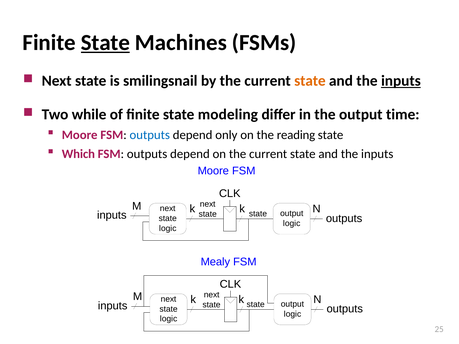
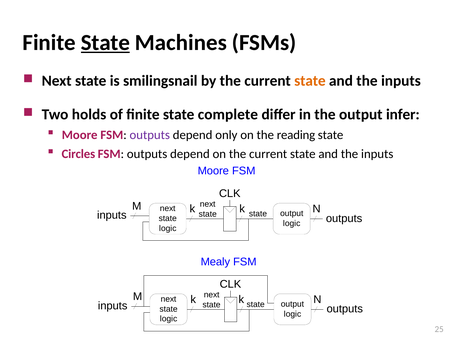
inputs underline: present -> none (401, 81)
while: while -> holds (89, 115)
modeling: modeling -> complete (228, 115)
time: time -> infer (403, 115)
outputs colour: blue -> purple (150, 135)
Which: Which -> Circles (78, 154)
